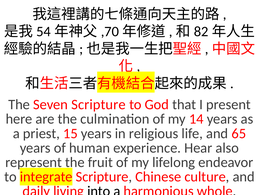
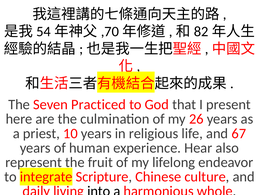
Seven Scripture: Scripture -> Practiced (99, 104)
14: 14 -> 26 (196, 119)
15: 15 -> 10 (70, 133)
65: 65 -> 67 (239, 133)
